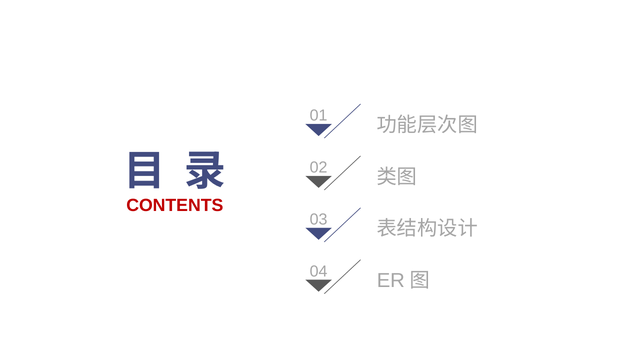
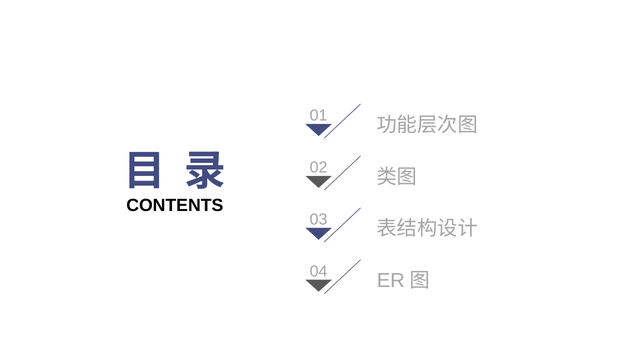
CONTENTS colour: red -> black (175, 206)
